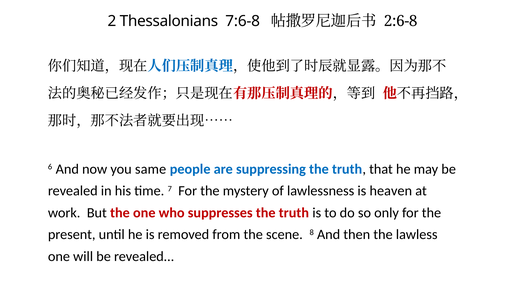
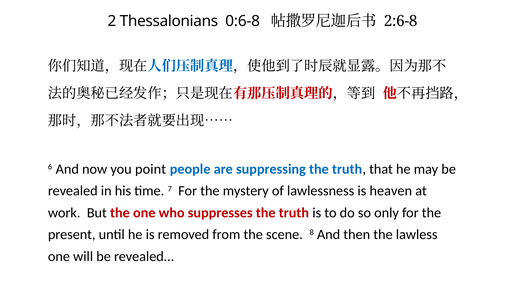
7:6-8: 7:6-8 -> 0:6-8 (243, 21)
same: same -> point (151, 169)
